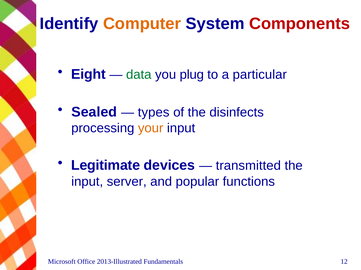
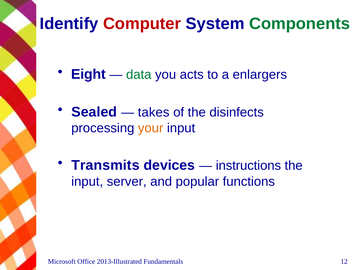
Computer colour: orange -> red (142, 24)
Components colour: red -> green (300, 24)
plug: plug -> acts (192, 75)
particular: particular -> enlargers (260, 75)
types: types -> takes (154, 113)
Legitimate: Legitimate -> Transmits (105, 166)
transmitted: transmitted -> instructions (248, 166)
